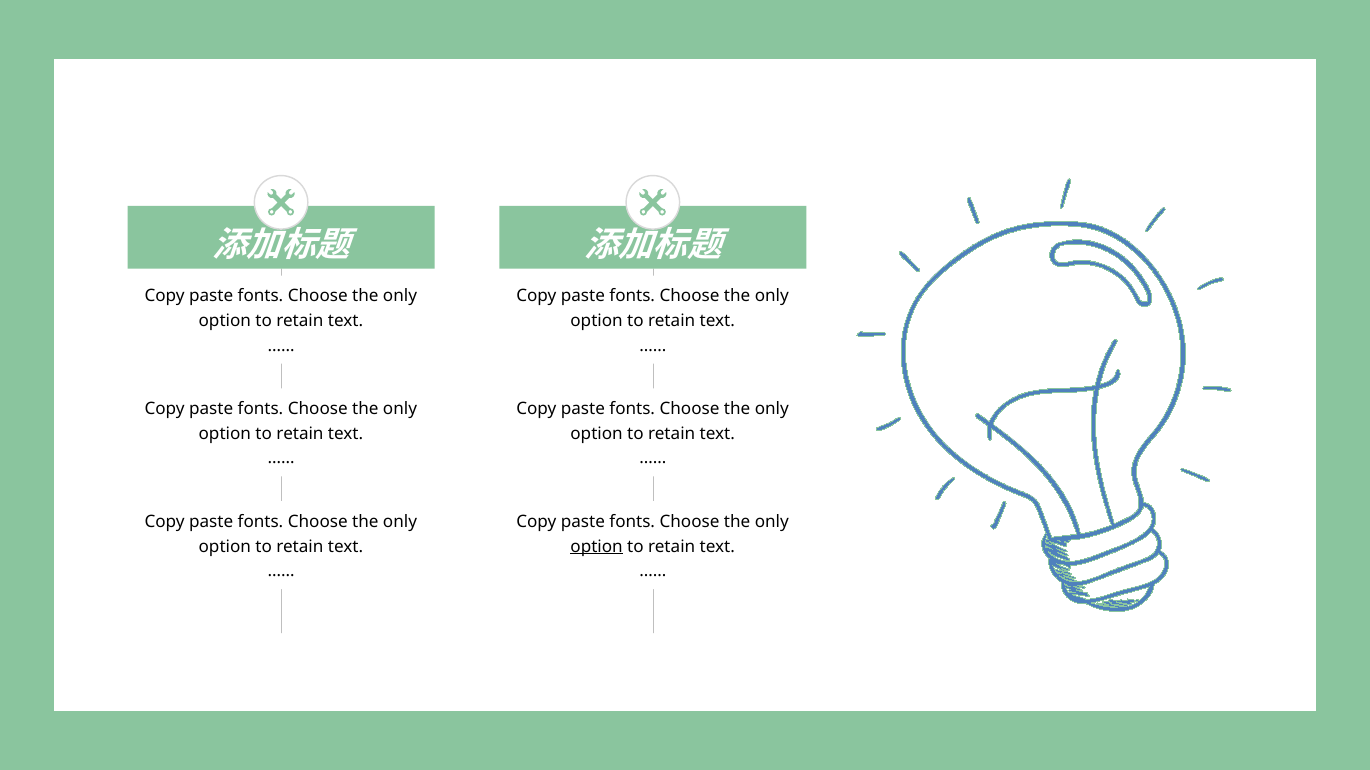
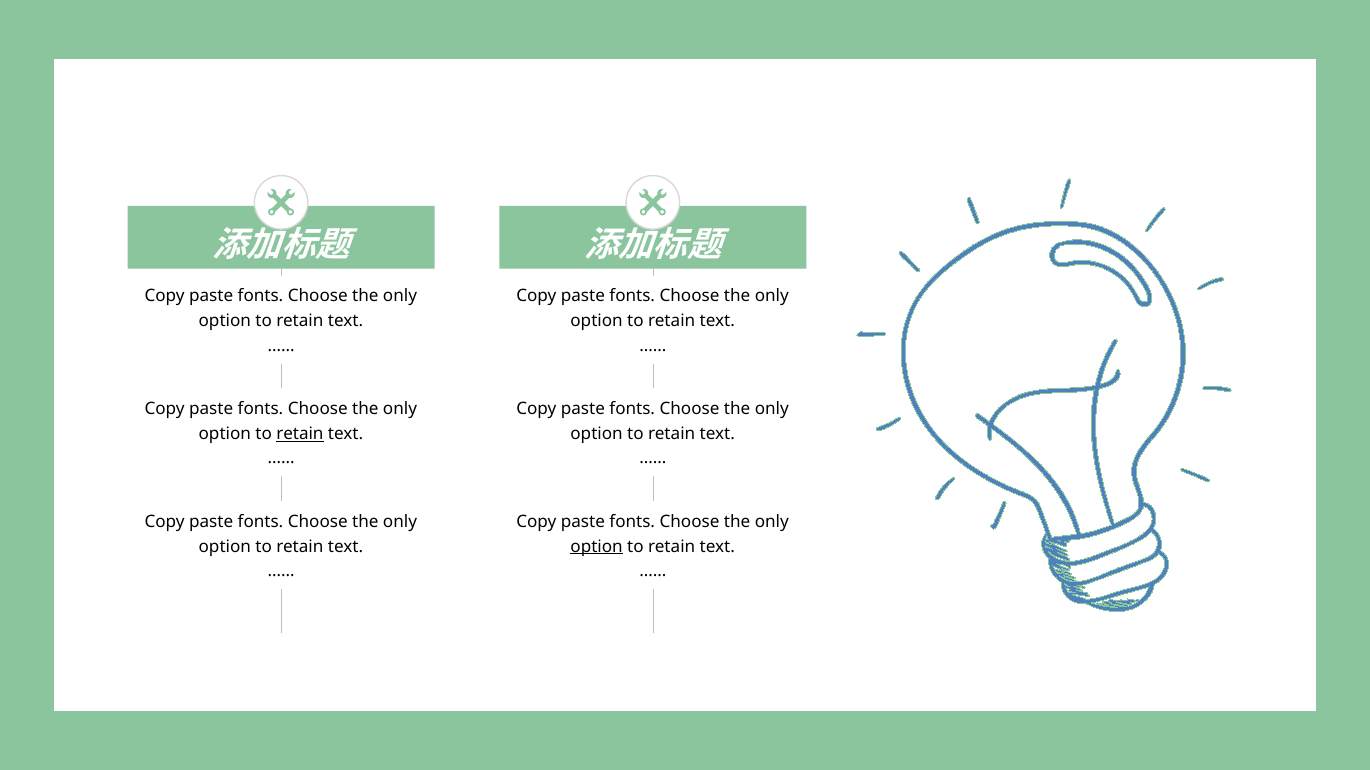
retain underline: none -> present (300, 434)
